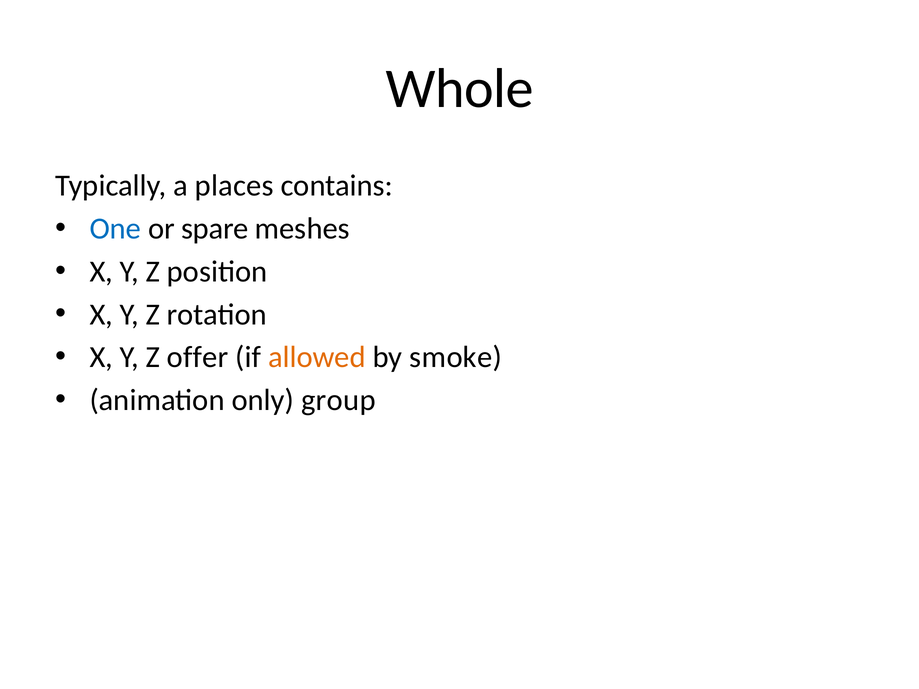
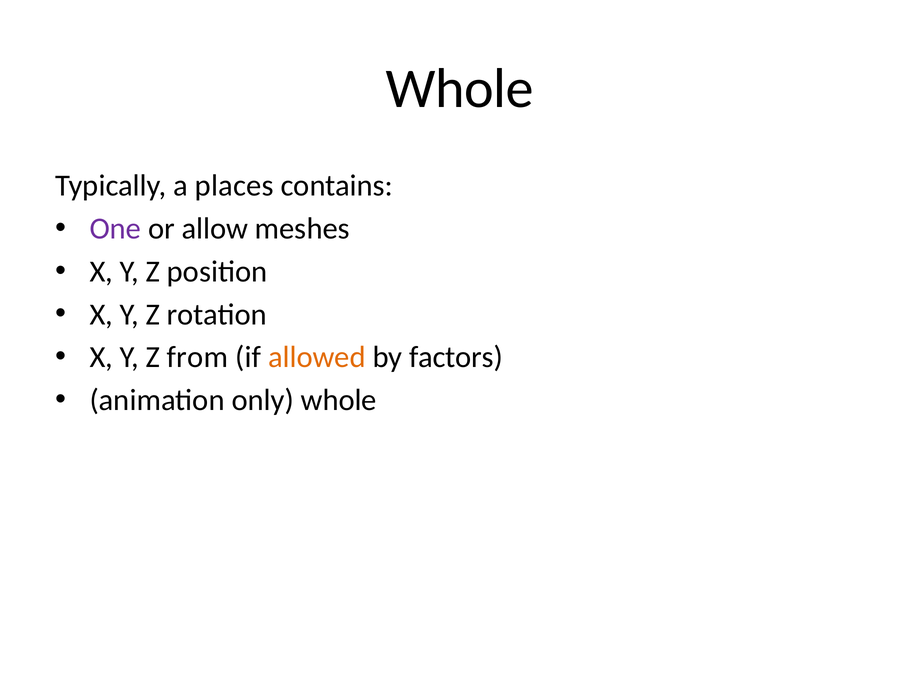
One colour: blue -> purple (115, 229)
spare: spare -> allow (215, 229)
offer: offer -> from (198, 357)
smoke: smoke -> factors (456, 357)
only group: group -> whole (339, 400)
